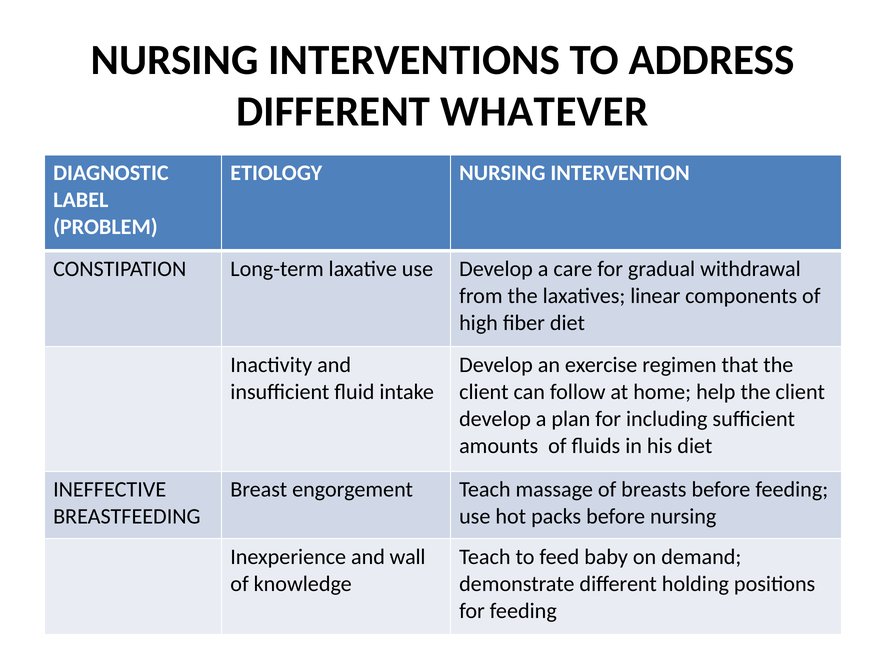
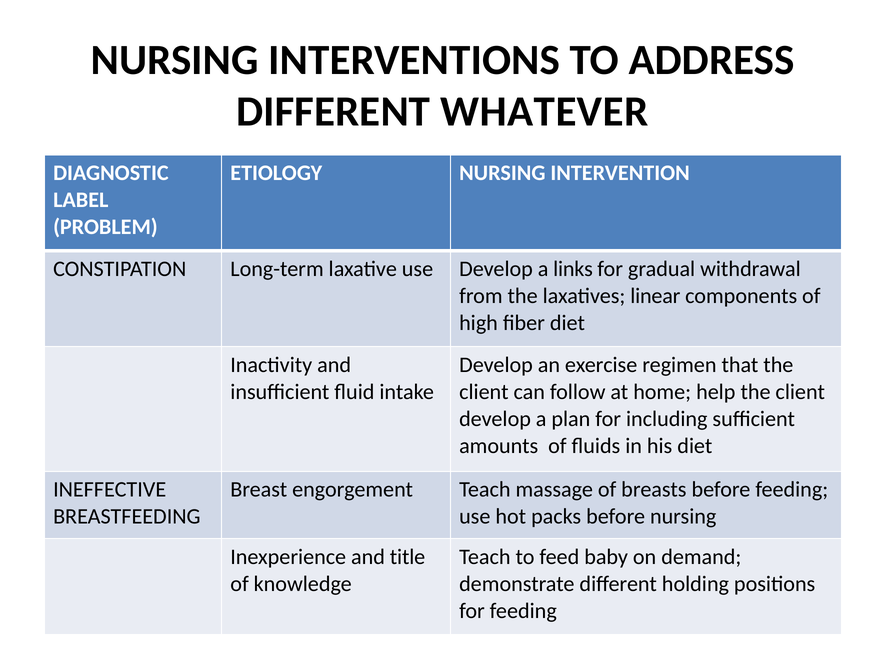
care: care -> links (573, 269)
wall: wall -> title (408, 557)
